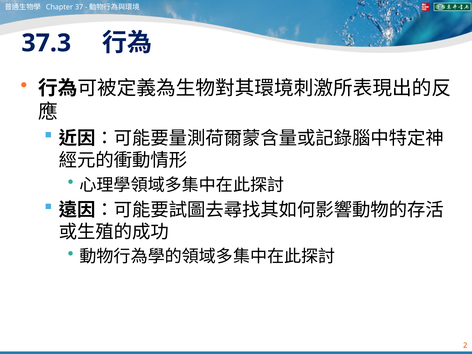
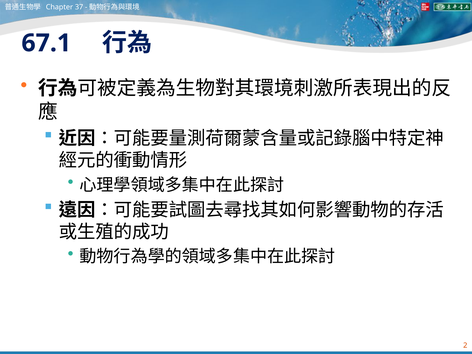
37.3: 37.3 -> 67.1 (46, 43)
